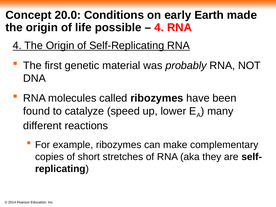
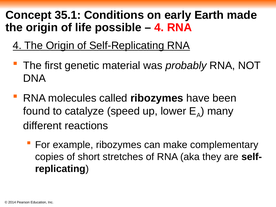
20.0: 20.0 -> 35.1 (68, 15)
